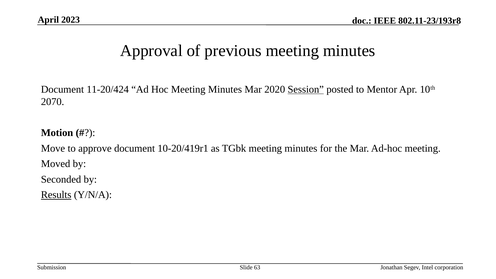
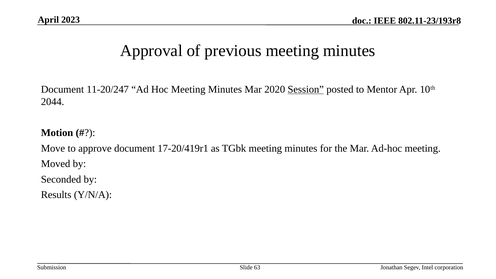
11-20/424: 11-20/424 -> 11-20/247 (108, 89)
2070: 2070 -> 2044 (53, 102)
10-20/419r1: 10-20/419r1 -> 17-20/419r1 (183, 148)
Results underline: present -> none (56, 195)
